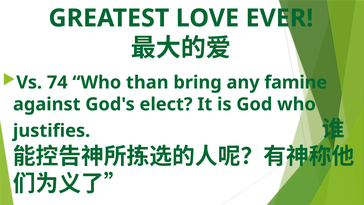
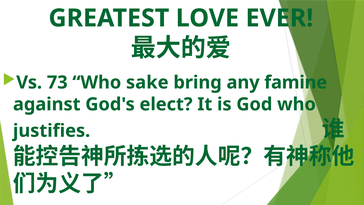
74: 74 -> 73 (57, 82)
than: than -> sake (147, 82)
